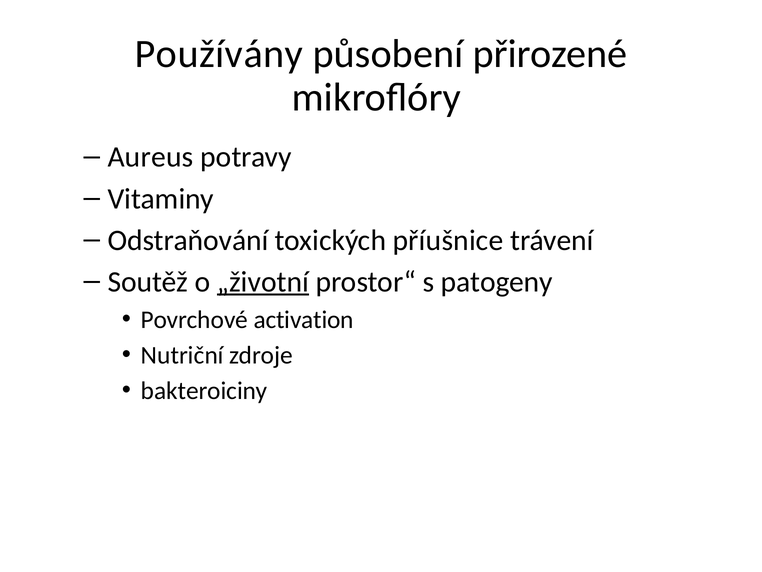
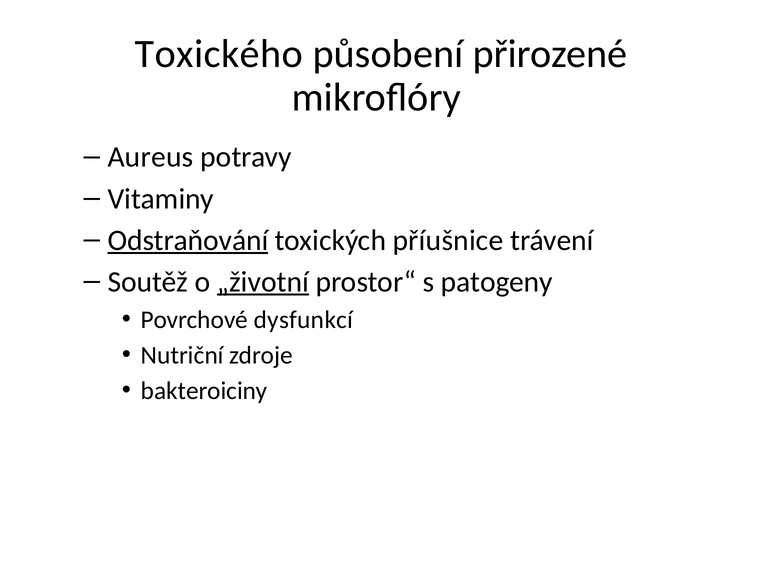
Používány: Používány -> Toxického (219, 54)
Odstraňování underline: none -> present (188, 240)
activation: activation -> dysfunkcí (304, 319)
